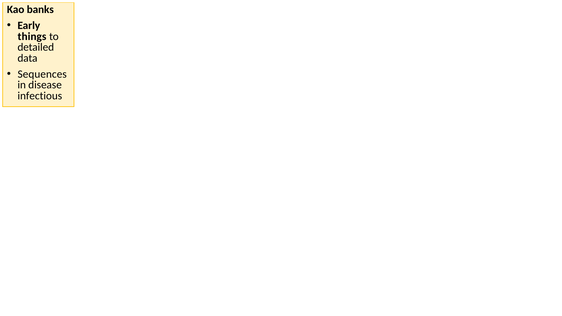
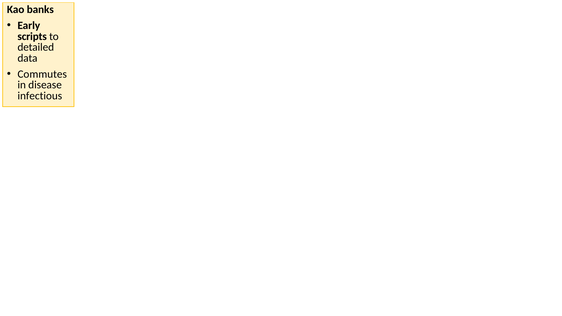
things: things -> scripts (32, 36)
Sequences: Sequences -> Commutes (42, 74)
